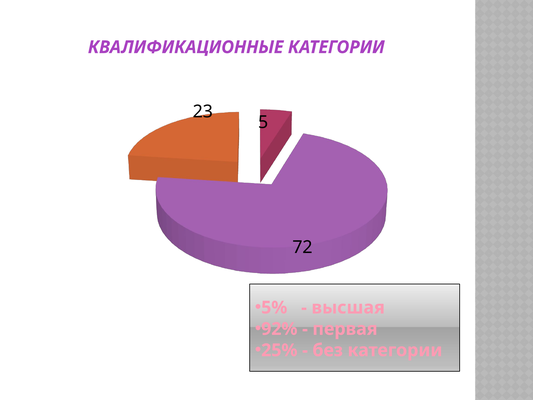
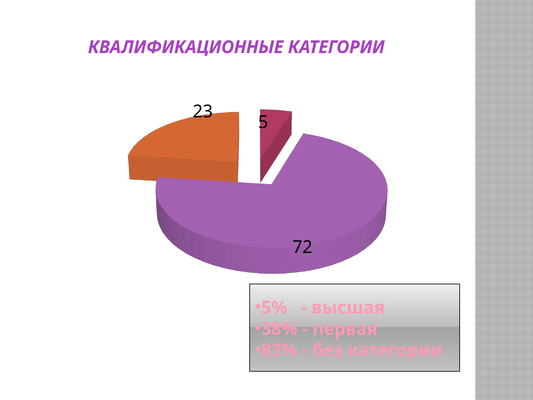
92%: 92% -> 38% (279, 329)
25%: 25% -> 83% (279, 350)
